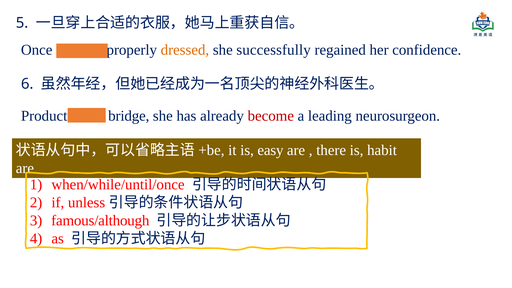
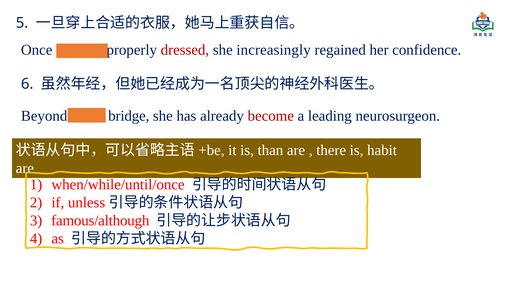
dressed colour: orange -> red (185, 50)
successfully: successfully -> increasingly (274, 50)
Product: Product -> Beyond (44, 116)
easy: easy -> than (270, 150)
